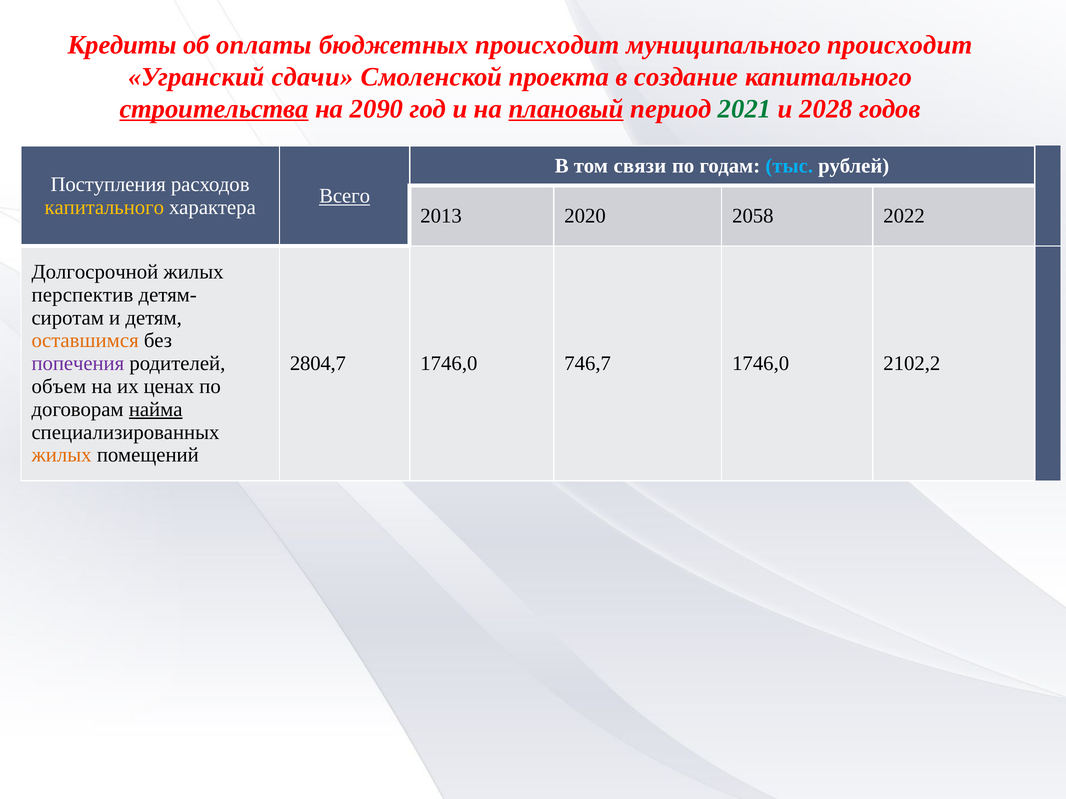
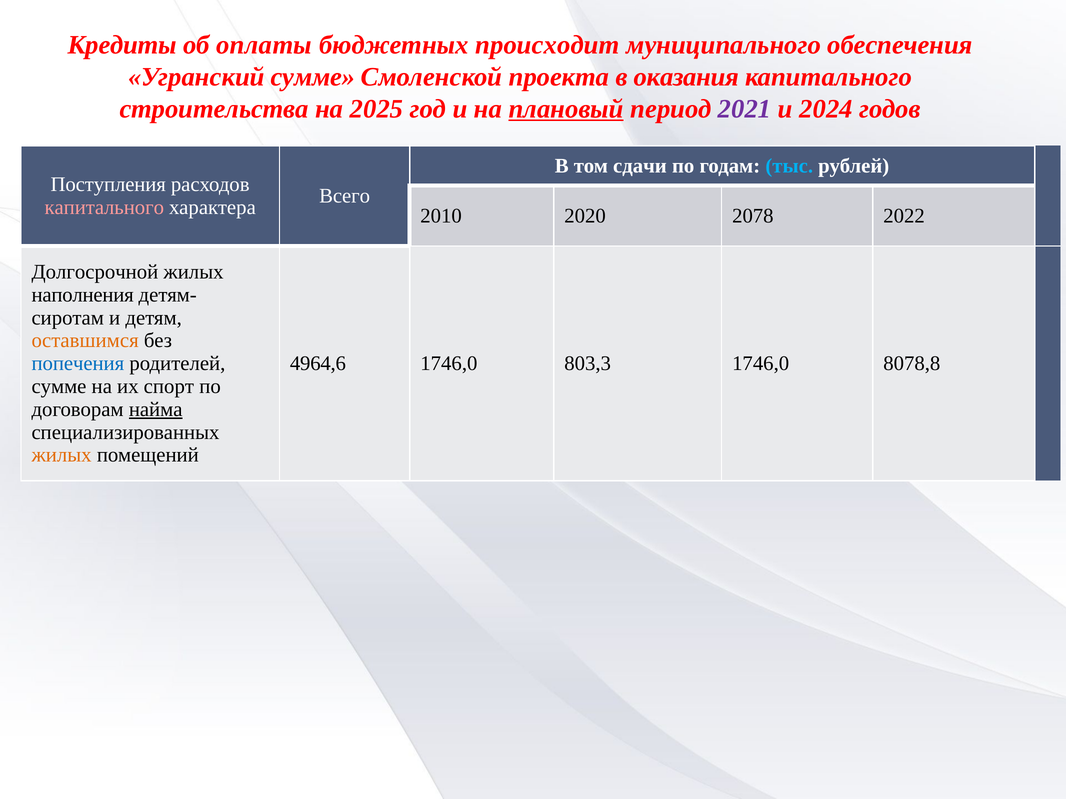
муниципального происходит: происходит -> обеспечения (900, 45)
Угранский сдачи: сдачи -> сумме (313, 77)
создание: создание -> оказания (686, 77)
строительства underline: present -> none (214, 109)
2090: 2090 -> 2025 (377, 109)
2021 colour: green -> purple (745, 109)
2028: 2028 -> 2024 (826, 109)
связи: связи -> сдачи (640, 166)
Всего underline: present -> none (345, 196)
капитального colour: yellow -> pink (104, 208)
2013: 2013 -> 2010 (441, 216)
2058: 2058 -> 2078 (753, 216)
перспектив: перспектив -> наполнения (83, 295)
попечения colour: purple -> blue (78, 364)
2804,7: 2804,7 -> 4964,6 (318, 364)
746,7: 746,7 -> 803,3 (588, 364)
2102,2: 2102,2 -> 8078,8 (912, 364)
объем: объем -> сумме (59, 387)
ценах: ценах -> спорт (169, 387)
